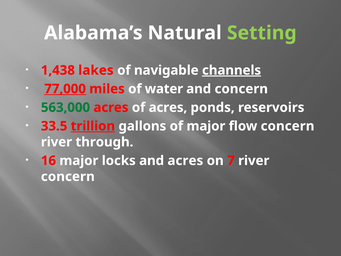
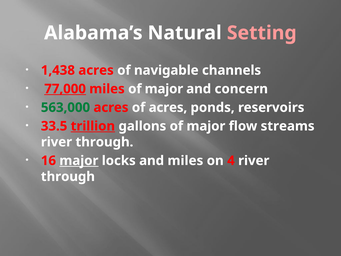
Setting colour: light green -> pink (262, 33)
1,438 lakes: lakes -> acres (96, 70)
channels underline: present -> none (232, 70)
miles of water: water -> major (164, 89)
flow concern: concern -> streams (288, 126)
major underline: none -> present (79, 160)
and acres: acres -> miles (185, 160)
7: 7 -> 4 (231, 160)
concern: concern -> through (68, 176)
